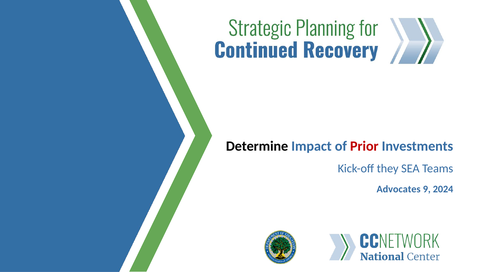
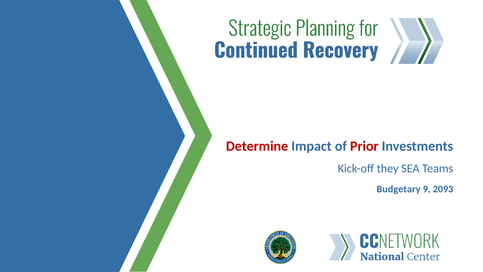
Determine colour: black -> red (257, 146)
Advocates: Advocates -> Budgetary (399, 189)
2024: 2024 -> 2093 (443, 189)
